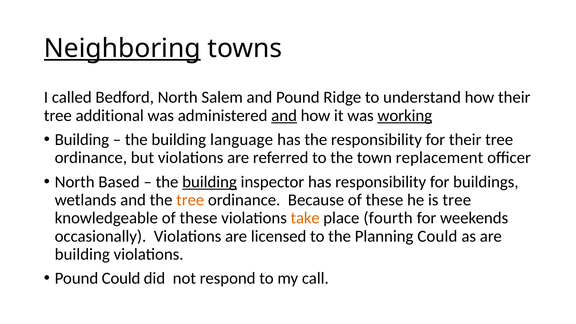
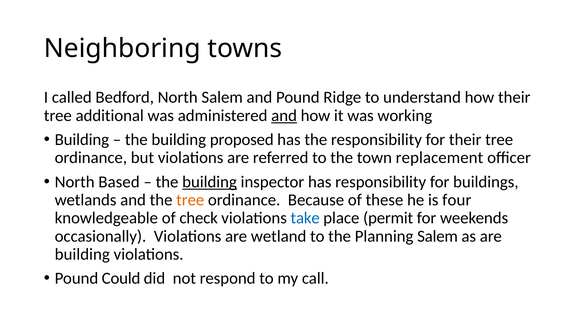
Neighboring underline: present -> none (122, 48)
working underline: present -> none (405, 115)
language: language -> proposed (242, 140)
is tree: tree -> four (457, 200)
knowledgeable of these: these -> check (199, 218)
take colour: orange -> blue (305, 218)
fourth: fourth -> permit (388, 218)
licensed: licensed -> wetland (279, 236)
Planning Could: Could -> Salem (438, 236)
